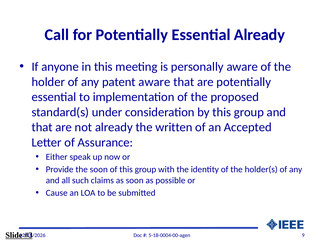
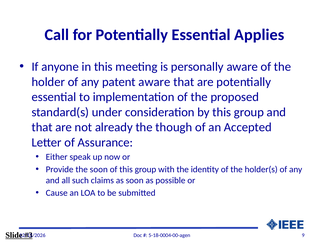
Essential Already: Already -> Applies (259, 35)
written: written -> though (174, 127)
